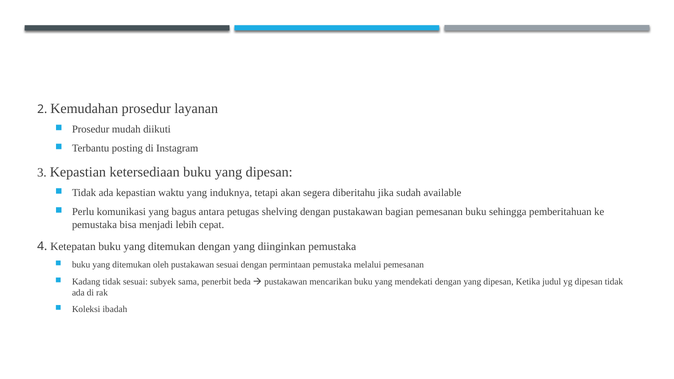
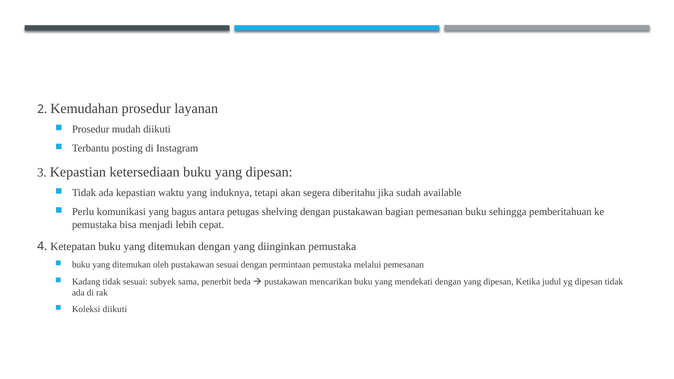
Koleksi ibadah: ibadah -> diikuti (115, 310)
